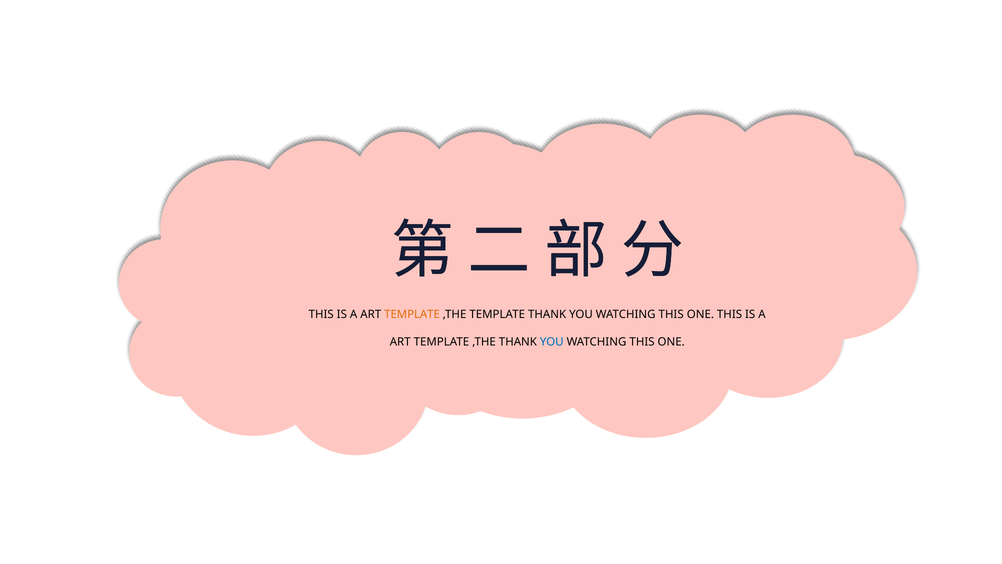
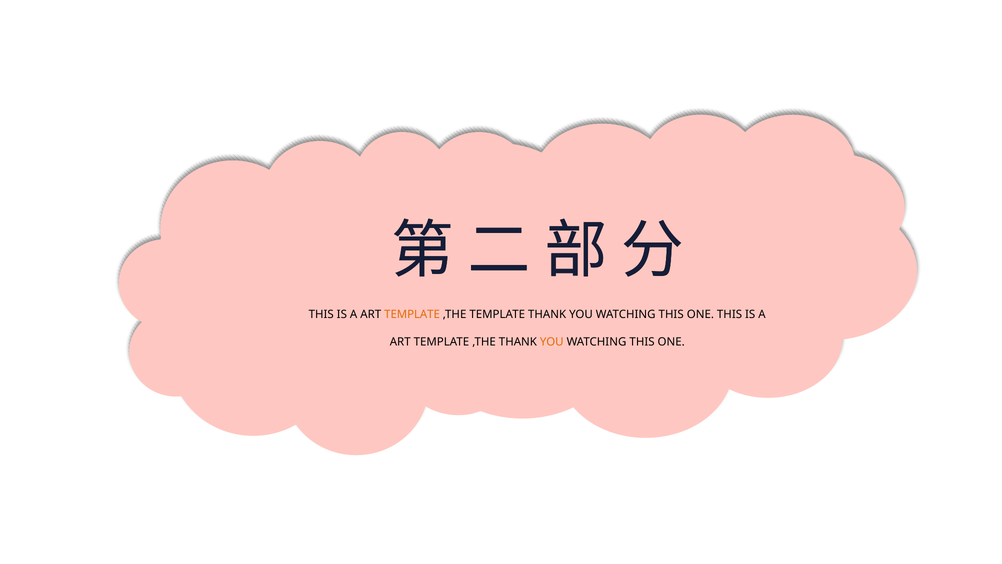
YOU colour: blue -> orange (552, 342)
